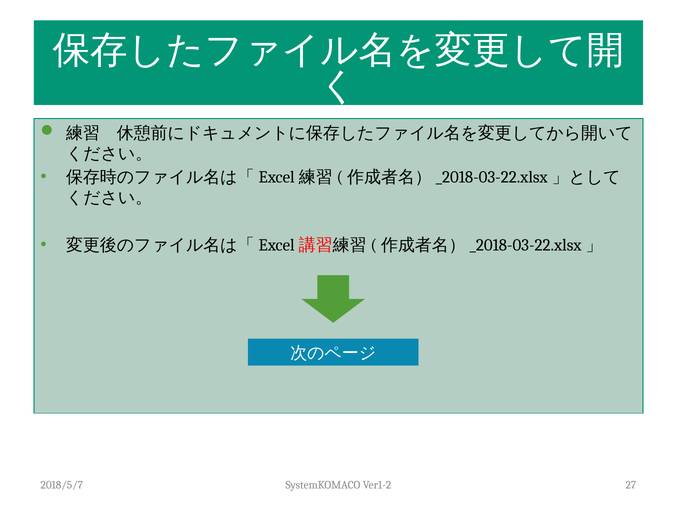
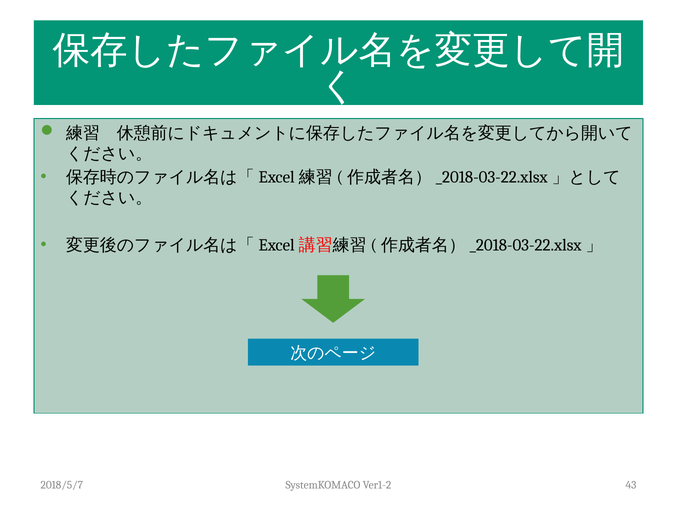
27: 27 -> 43 (631, 485)
